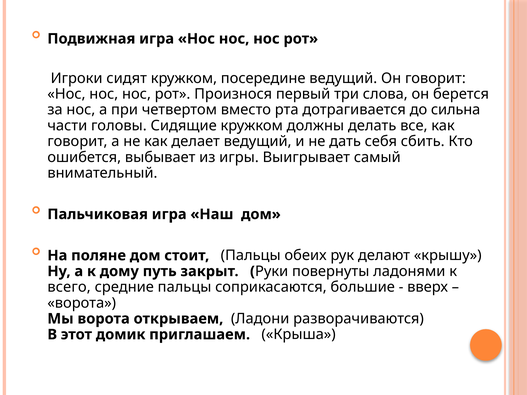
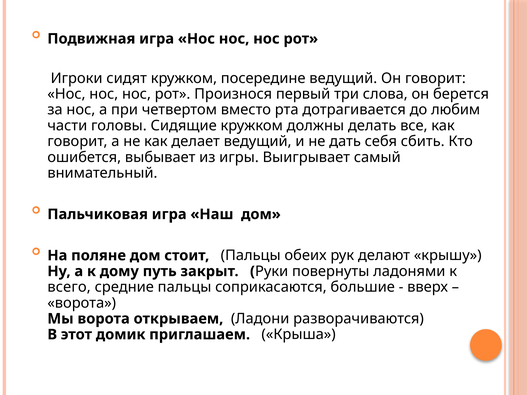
сильна: сильна -> любим (456, 110)
